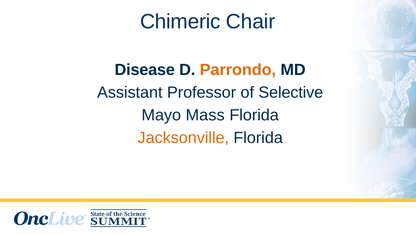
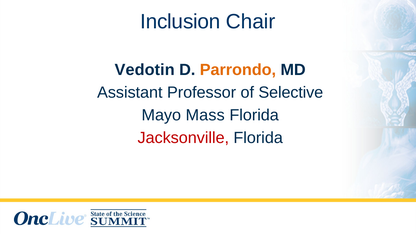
Chimeric: Chimeric -> Inclusion (180, 22)
Disease: Disease -> Vedotin (145, 70)
Jacksonville colour: orange -> red (183, 138)
